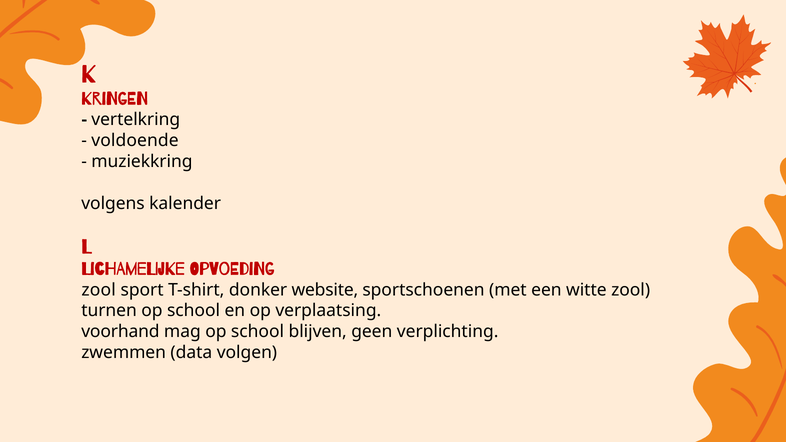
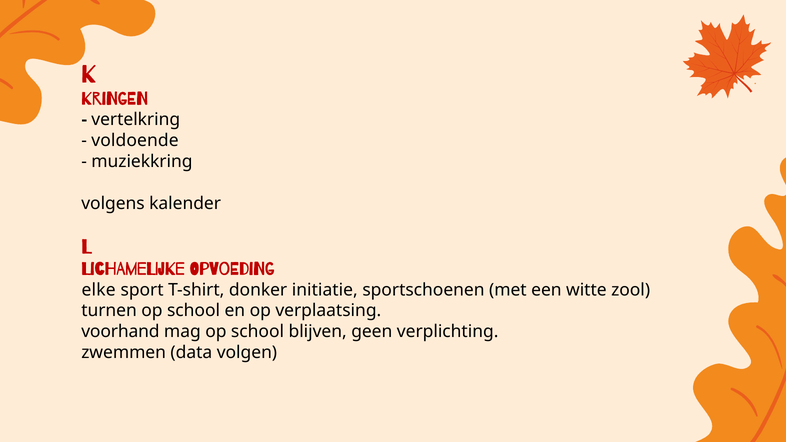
zool: zool -> elke (99, 290)
website: website -> initiatie (325, 290)
